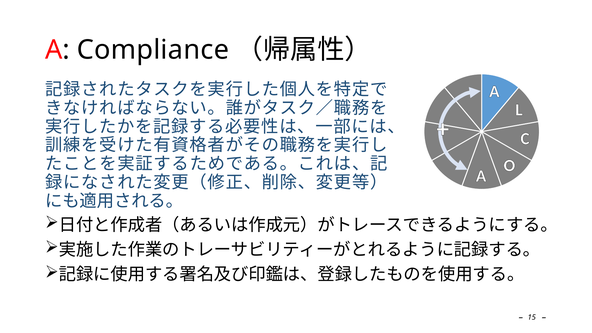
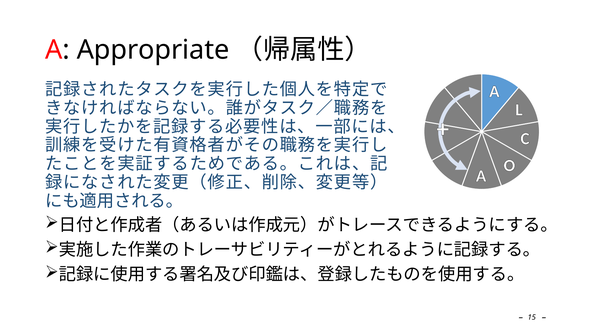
Compliance: Compliance -> Appropriate (153, 50)
